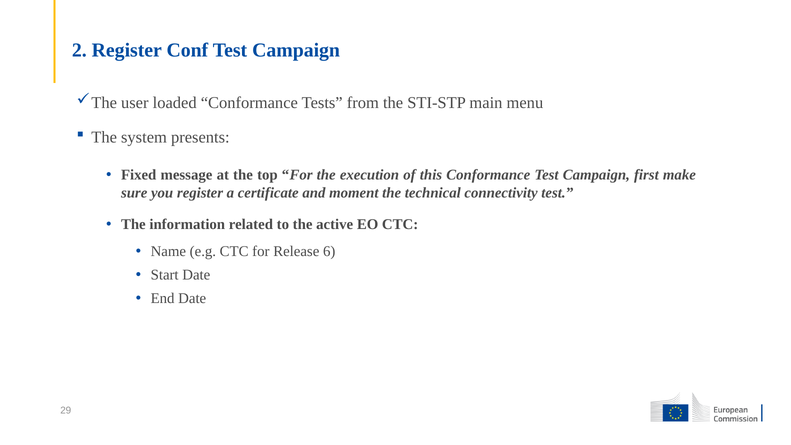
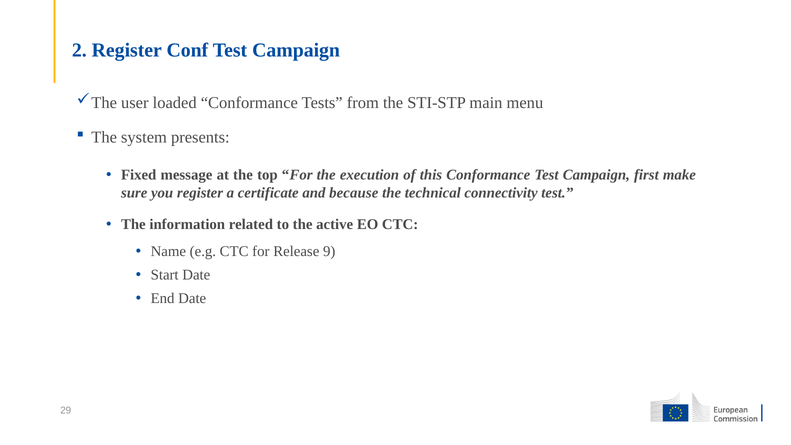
moment: moment -> because (354, 193)
6: 6 -> 9 (329, 251)
